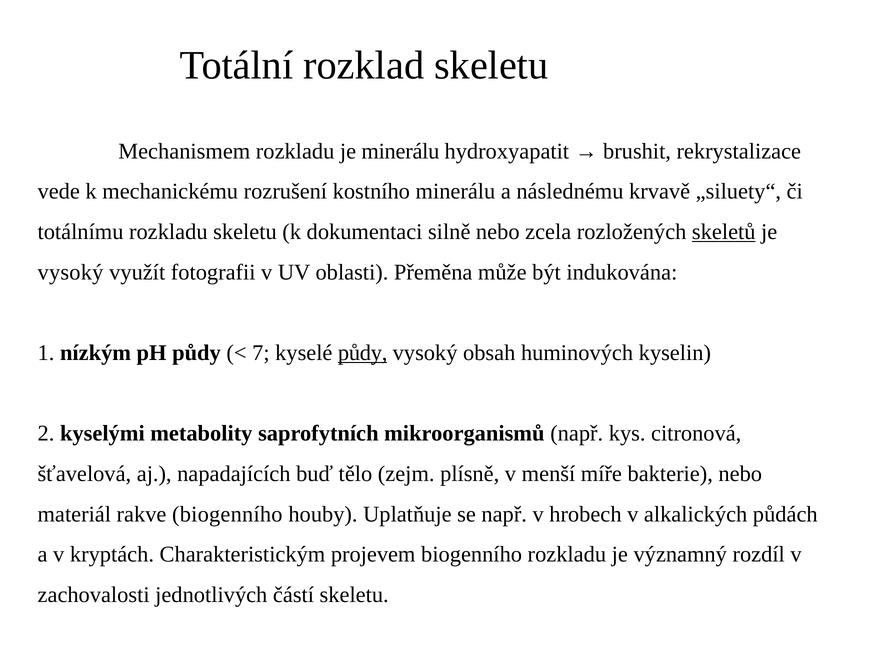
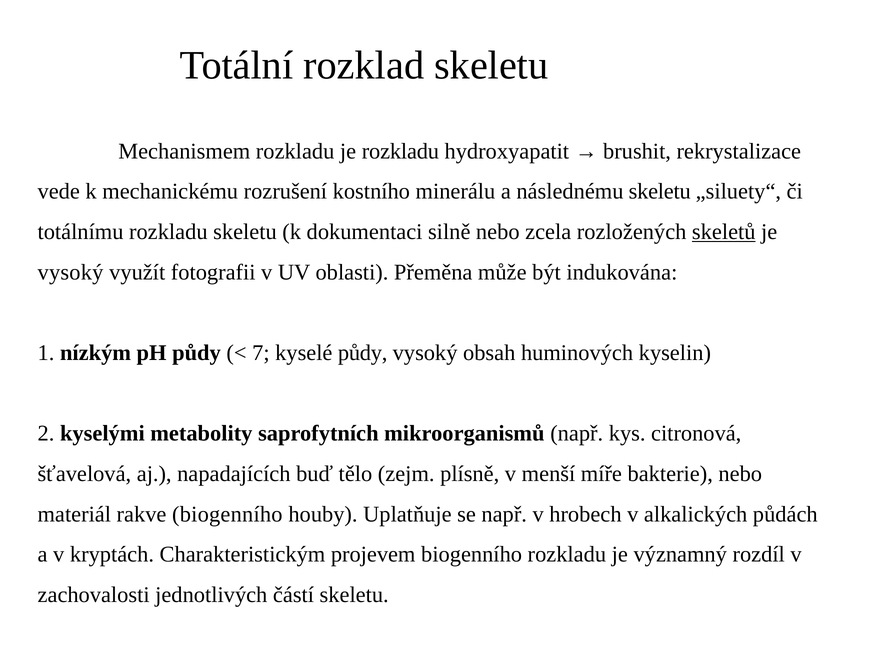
je minerálu: minerálu -> rozkladu (400, 151)
následnému krvavě: krvavě -> skeletu (660, 191)
půdy underline: present -> none (363, 353)
